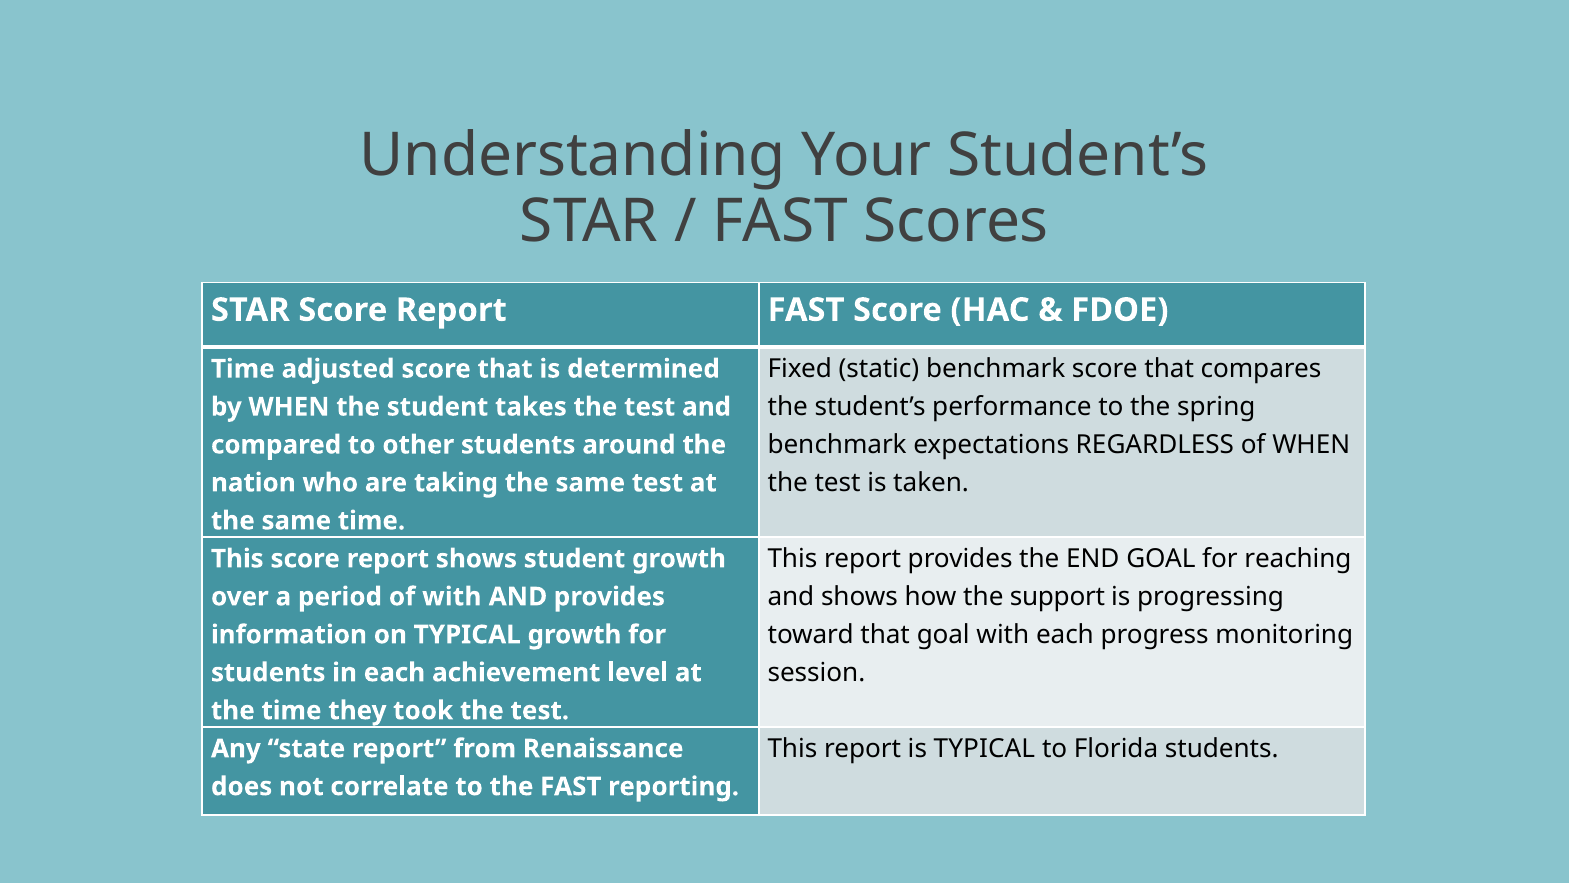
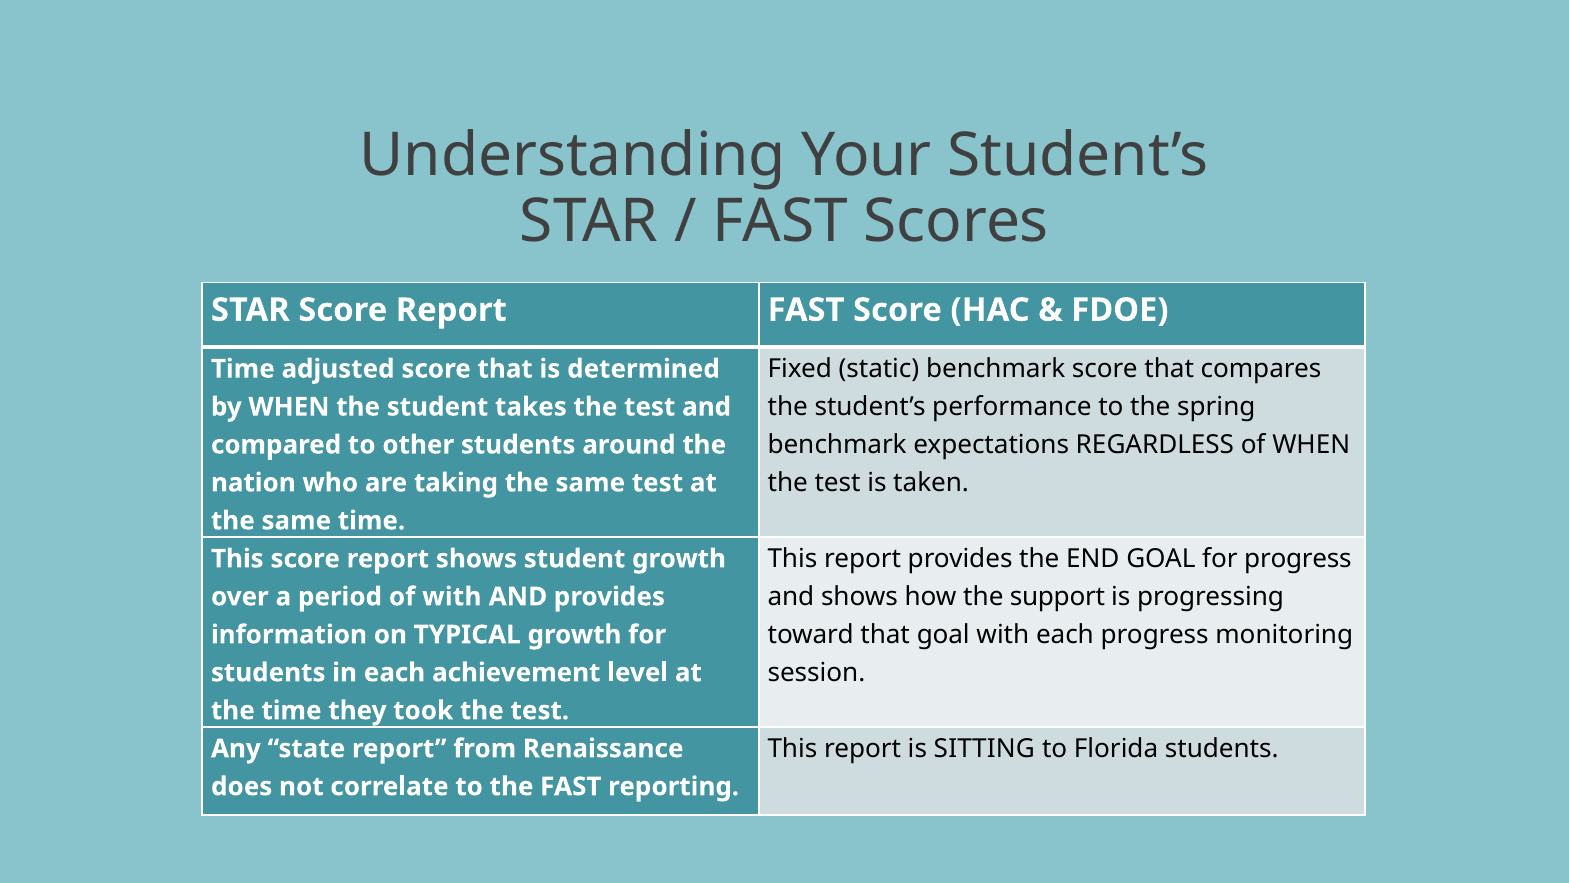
for reaching: reaching -> progress (1298, 559)
is TYPICAL: TYPICAL -> SITTING (984, 748)
